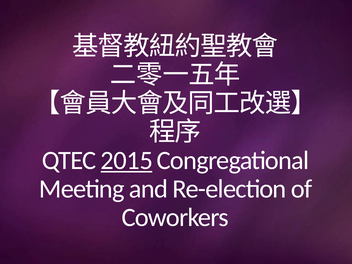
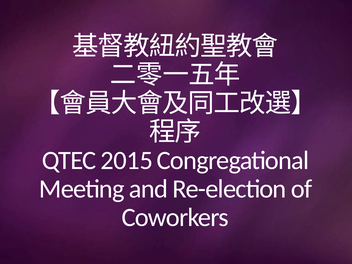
2015 underline: present -> none (127, 160)
